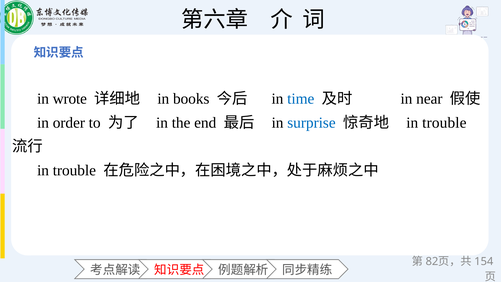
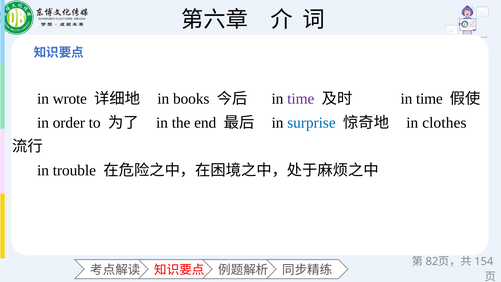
time colour: blue -> purple (301, 99)
near: near -> time (429, 99)
trouble: trouble -> clothes (444, 123)
